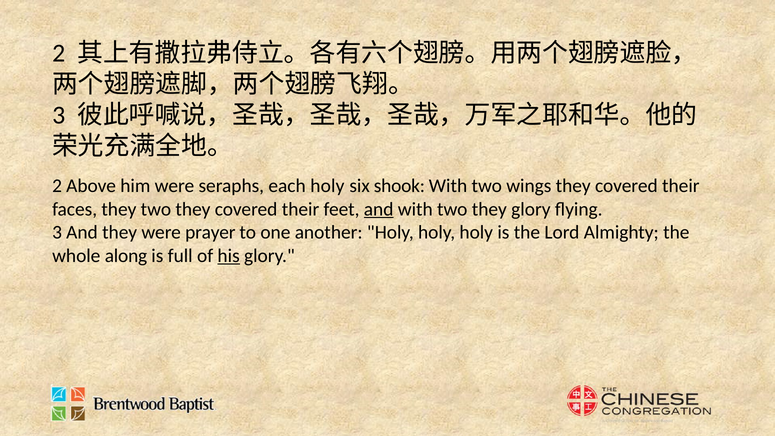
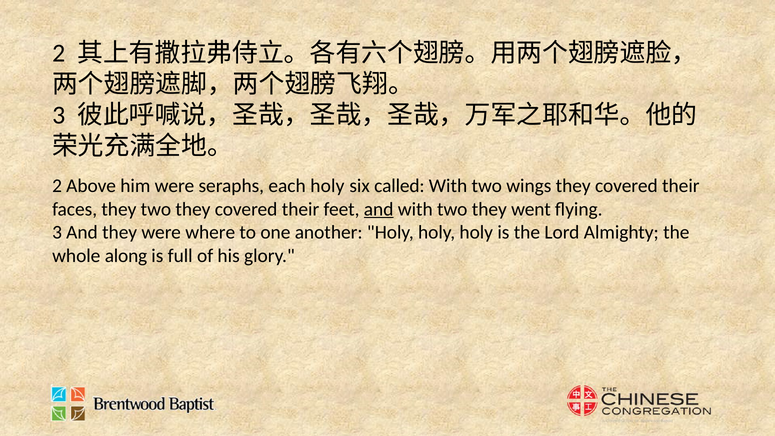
shook: shook -> called (399, 186)
they glory: glory -> went (531, 209)
prayer: prayer -> where (210, 233)
his underline: present -> none (229, 256)
